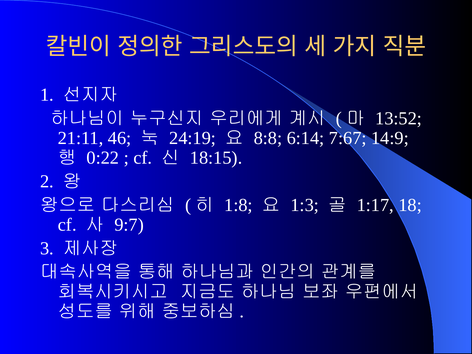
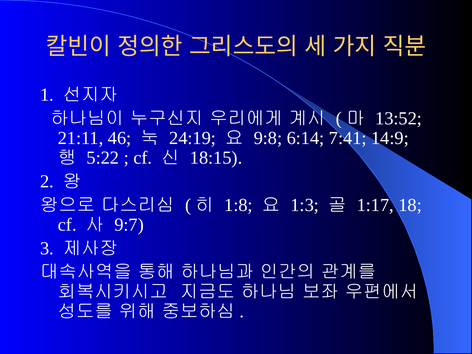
8:8: 8:8 -> 9:8 (268, 138)
7:67: 7:67 -> 7:41 (348, 138)
0:22: 0:22 -> 5:22 (103, 158)
